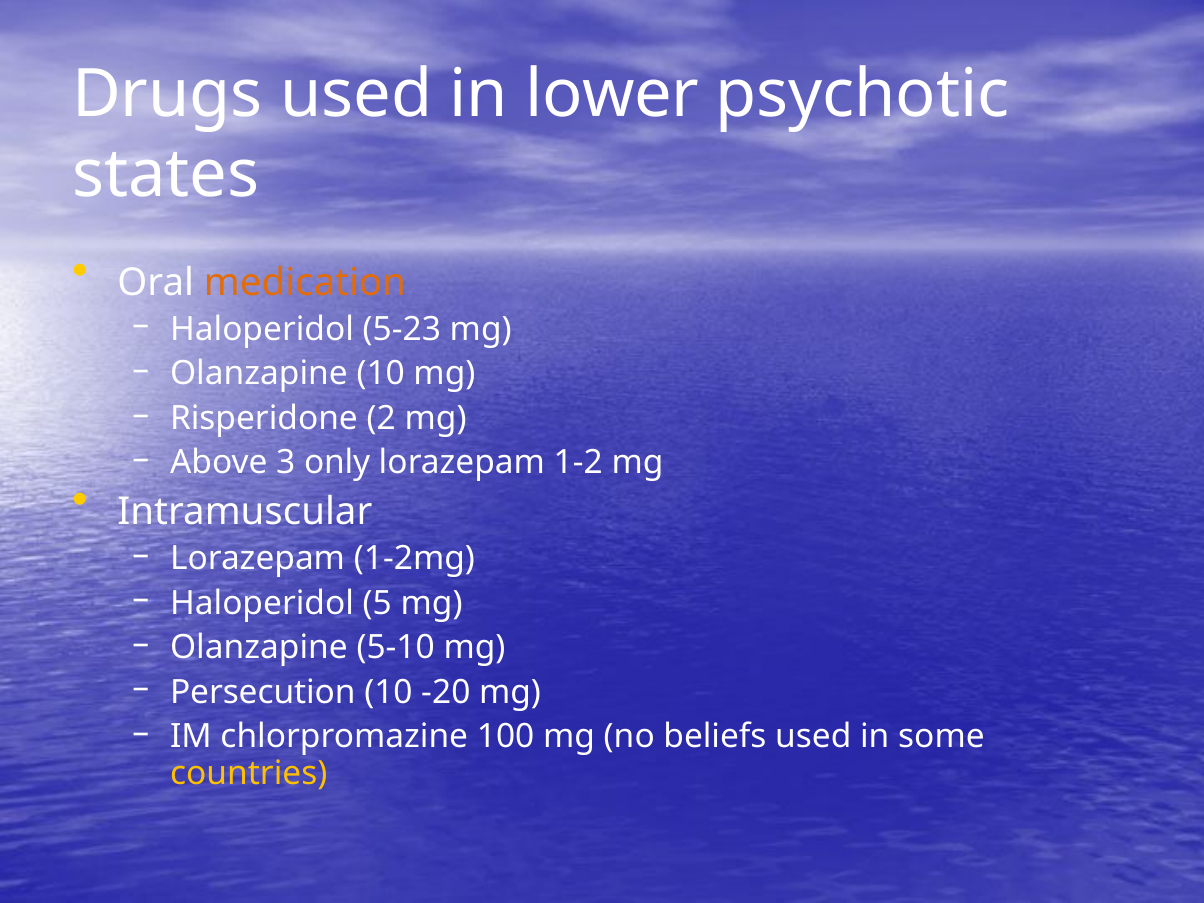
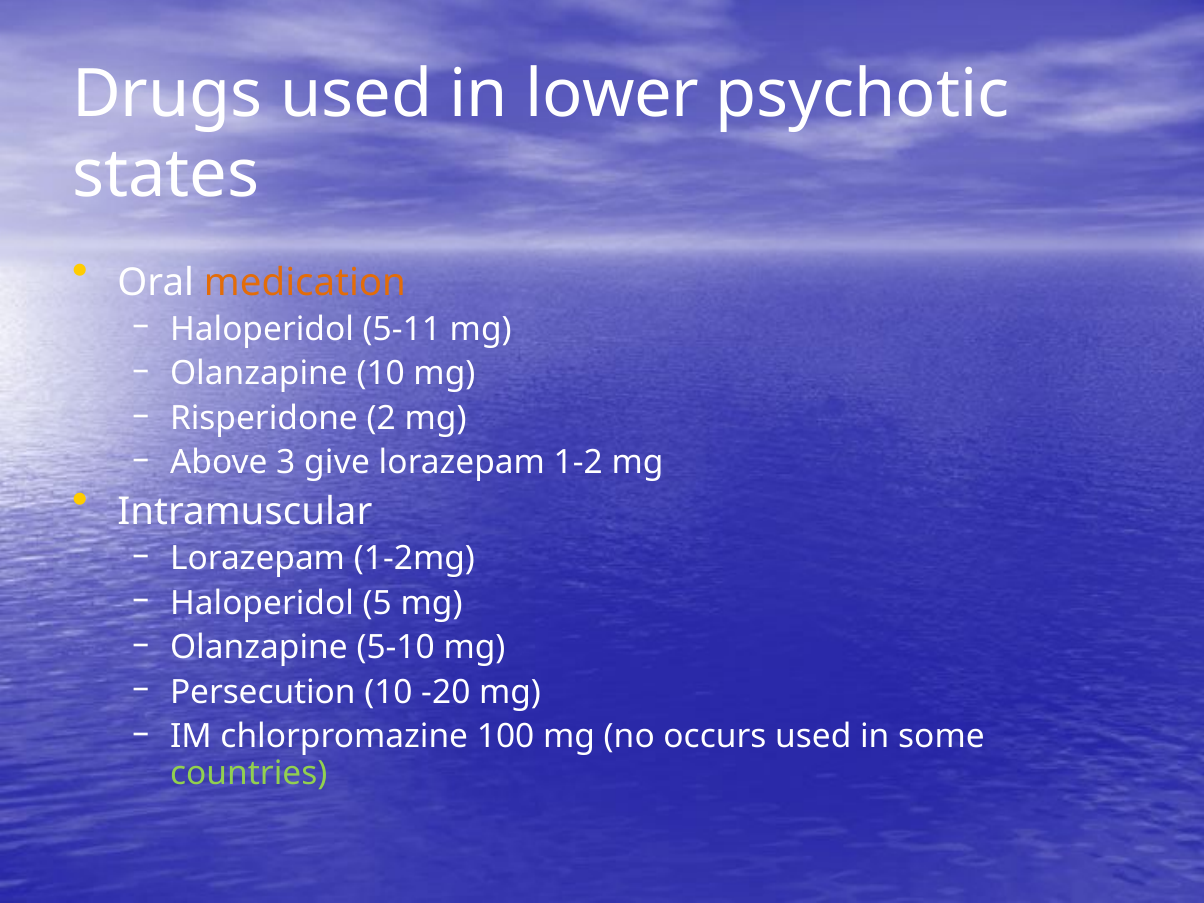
5-23: 5-23 -> 5-11 (402, 329)
only: only -> give (337, 463)
beliefs: beliefs -> occurs (715, 737)
countries colour: yellow -> light green (249, 773)
